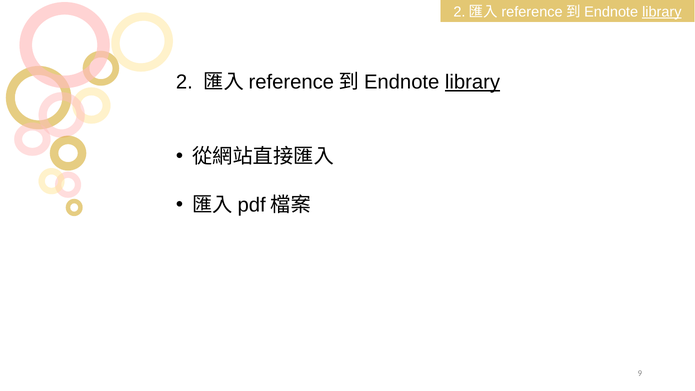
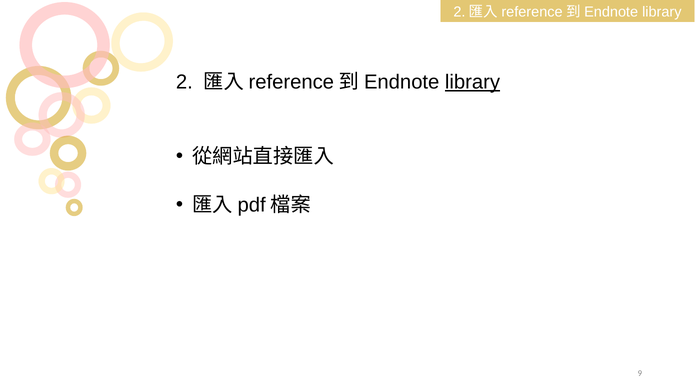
library underline: present -> none (662, 12)
